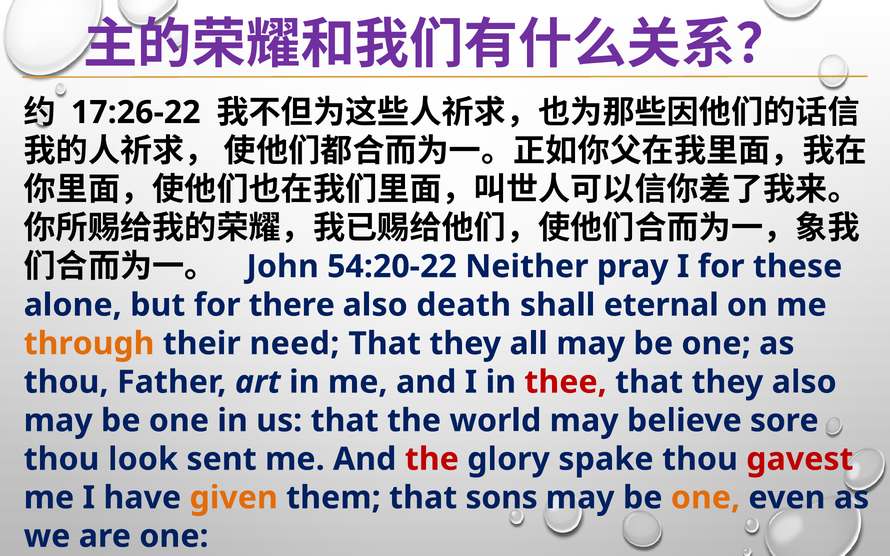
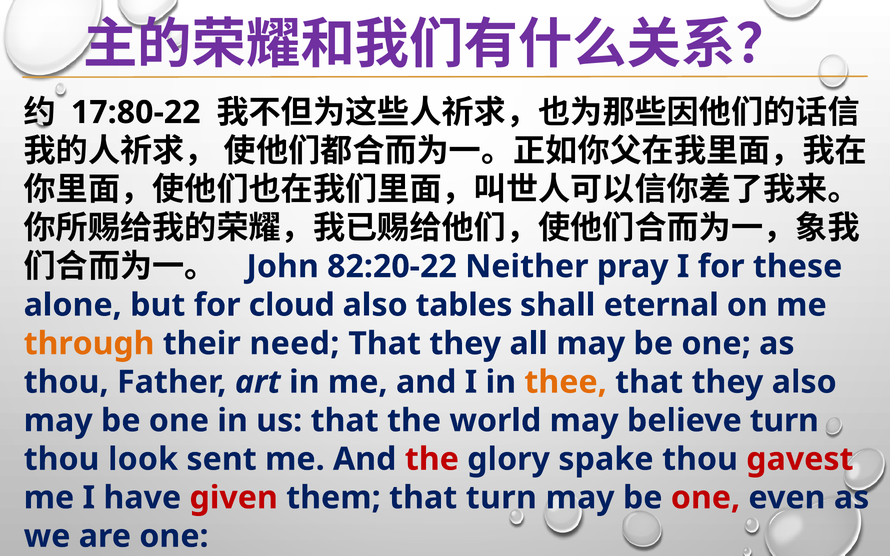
17:26-22: 17:26-22 -> 17:80-22 (136, 112)
54:20-22: 54:20-22 -> 82:20-22 (392, 267)
there: there -> cloud (292, 305)
death: death -> tables (464, 305)
thee colour: red -> orange (566, 382)
believe sore: sore -> turn (784, 421)
given colour: orange -> red (234, 498)
that sons: sons -> turn (501, 498)
one colour: orange -> red (705, 498)
